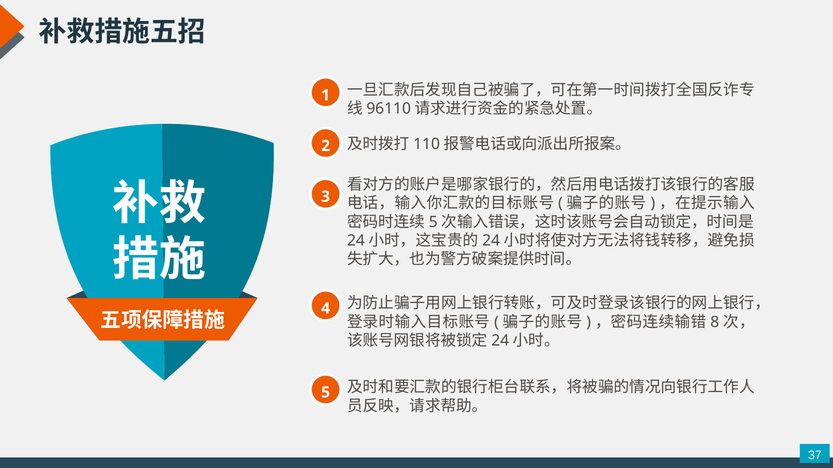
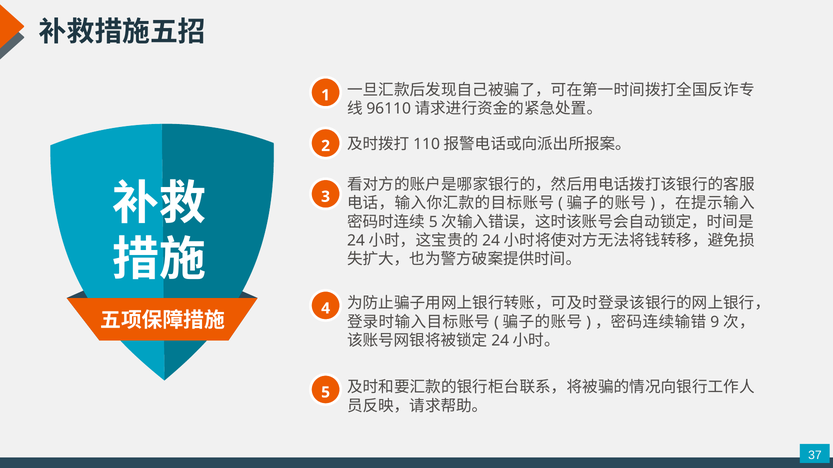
8: 8 -> 9 (715, 322)
